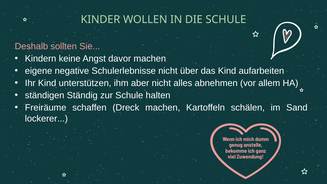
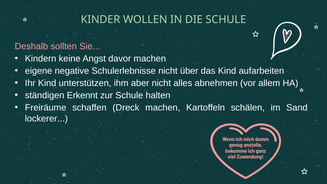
Ständig: Ständig -> Erkennt (82, 95)
